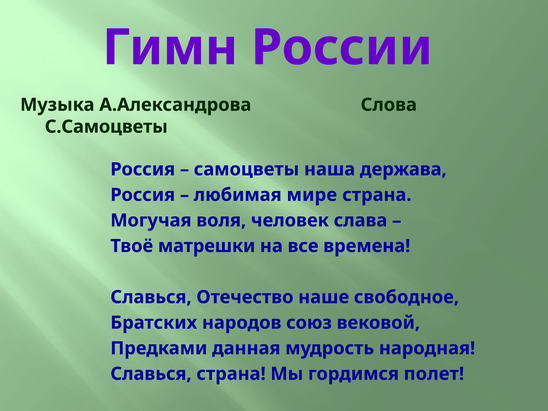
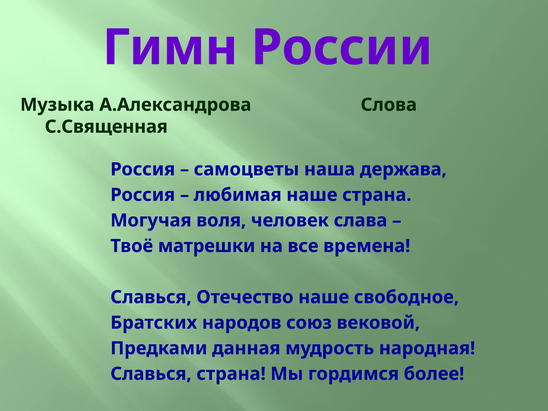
С.Самоцветы: С.Самоцветы -> С.Священная (106, 127)
любимая мире: мире -> наше (312, 195)
полет: полет -> более (434, 374)
